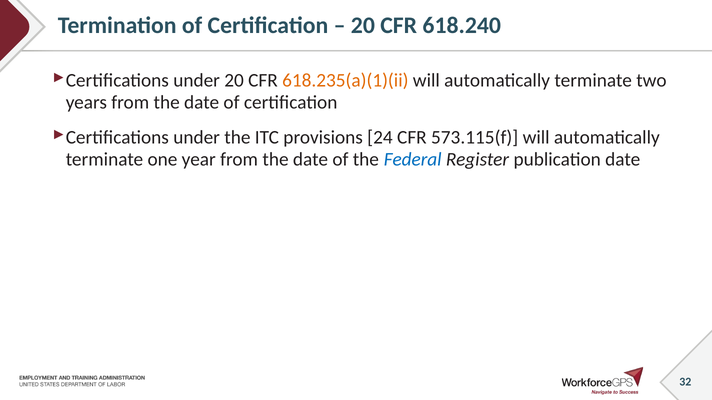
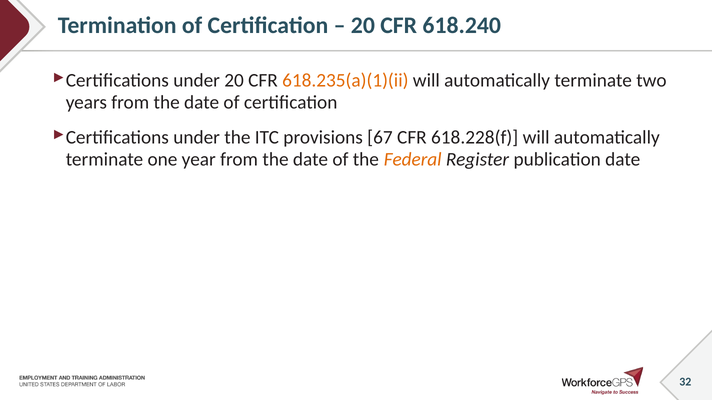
24: 24 -> 67 (380, 138)
573.115(f: 573.115(f -> 618.228(f (475, 138)
Federal colour: blue -> orange (413, 160)
